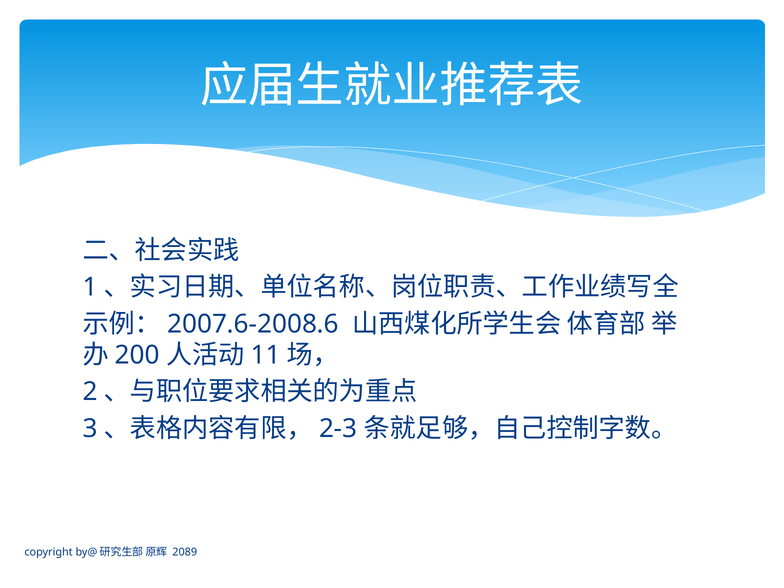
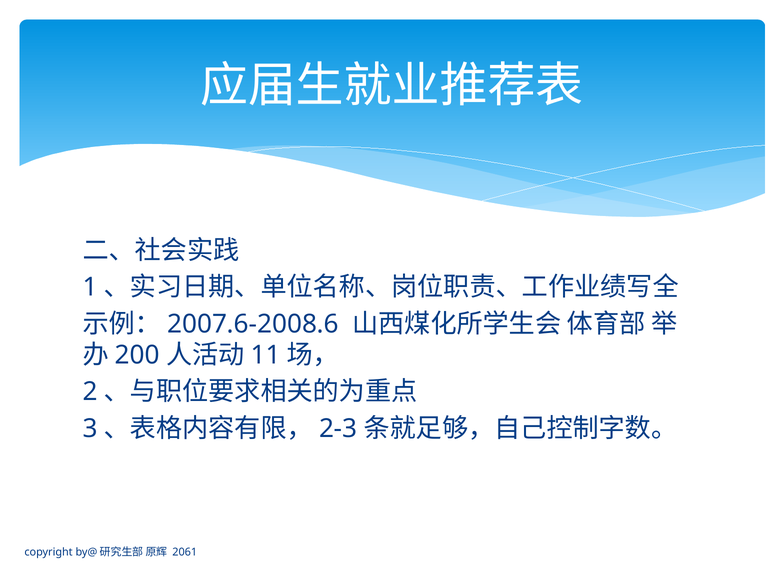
2089: 2089 -> 2061 (185, 552)
